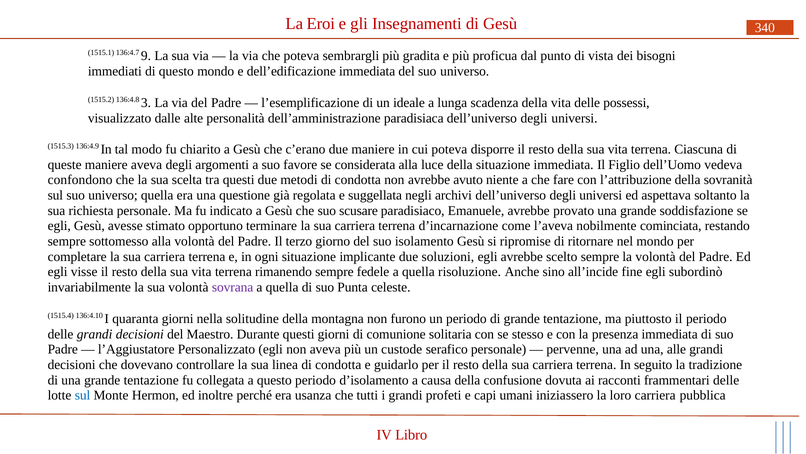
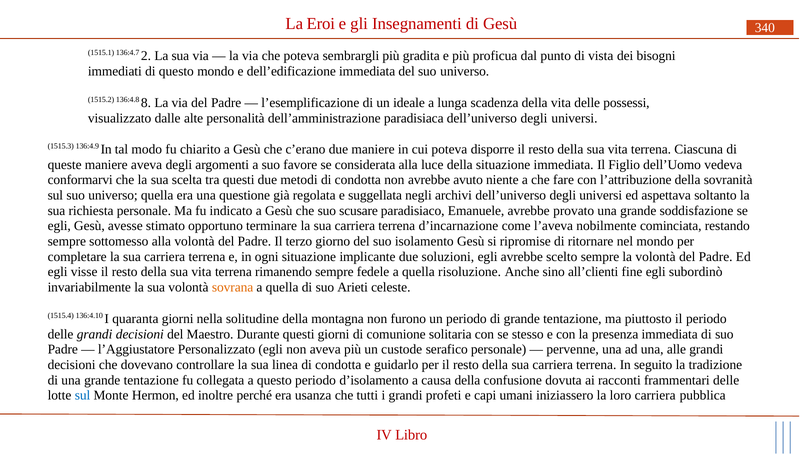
9: 9 -> 2 (146, 56)
3: 3 -> 8 (146, 103)
confondono: confondono -> conformarvi (80, 180)
all’incide: all’incide -> all’clienti (593, 272)
sovrana colour: purple -> orange (233, 287)
Punta: Punta -> Arieti (353, 287)
